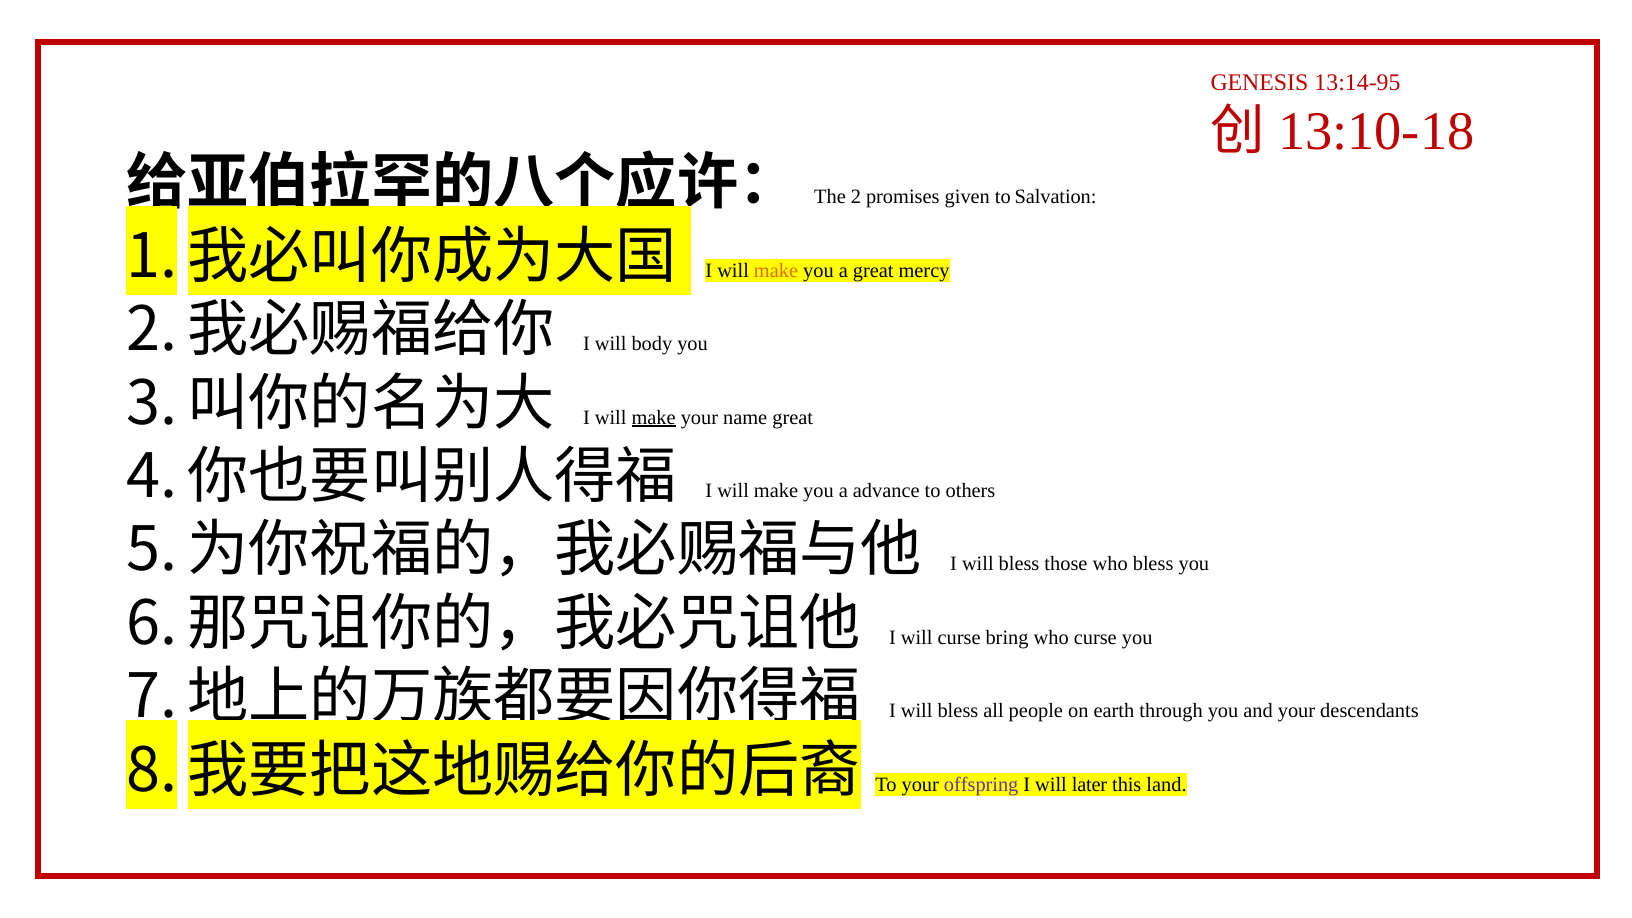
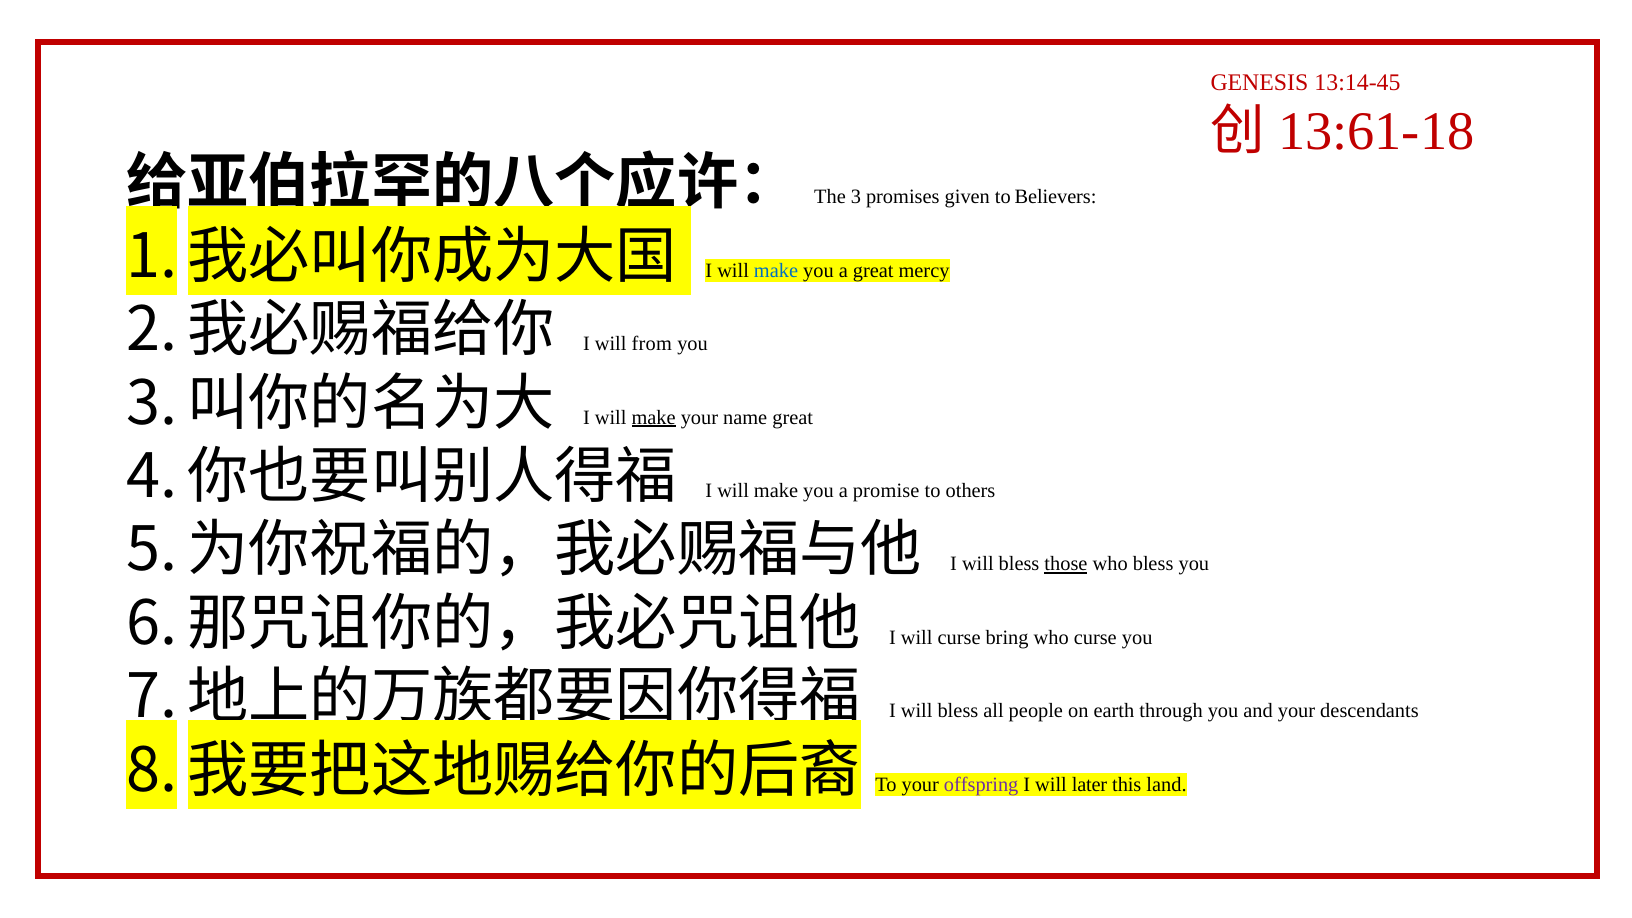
13:14-95: 13:14-95 -> 13:14-45 (1358, 83)
13:10-18: 13:10-18 -> 13:61-18 (1376, 132)
2: 2 -> 3 (856, 197)
Salvation: Salvation -> Believers (1056, 197)
make colour: orange -> blue (776, 270)
body: body -> from (652, 344)
advance: advance -> promise (886, 491)
those underline: none -> present (1066, 564)
